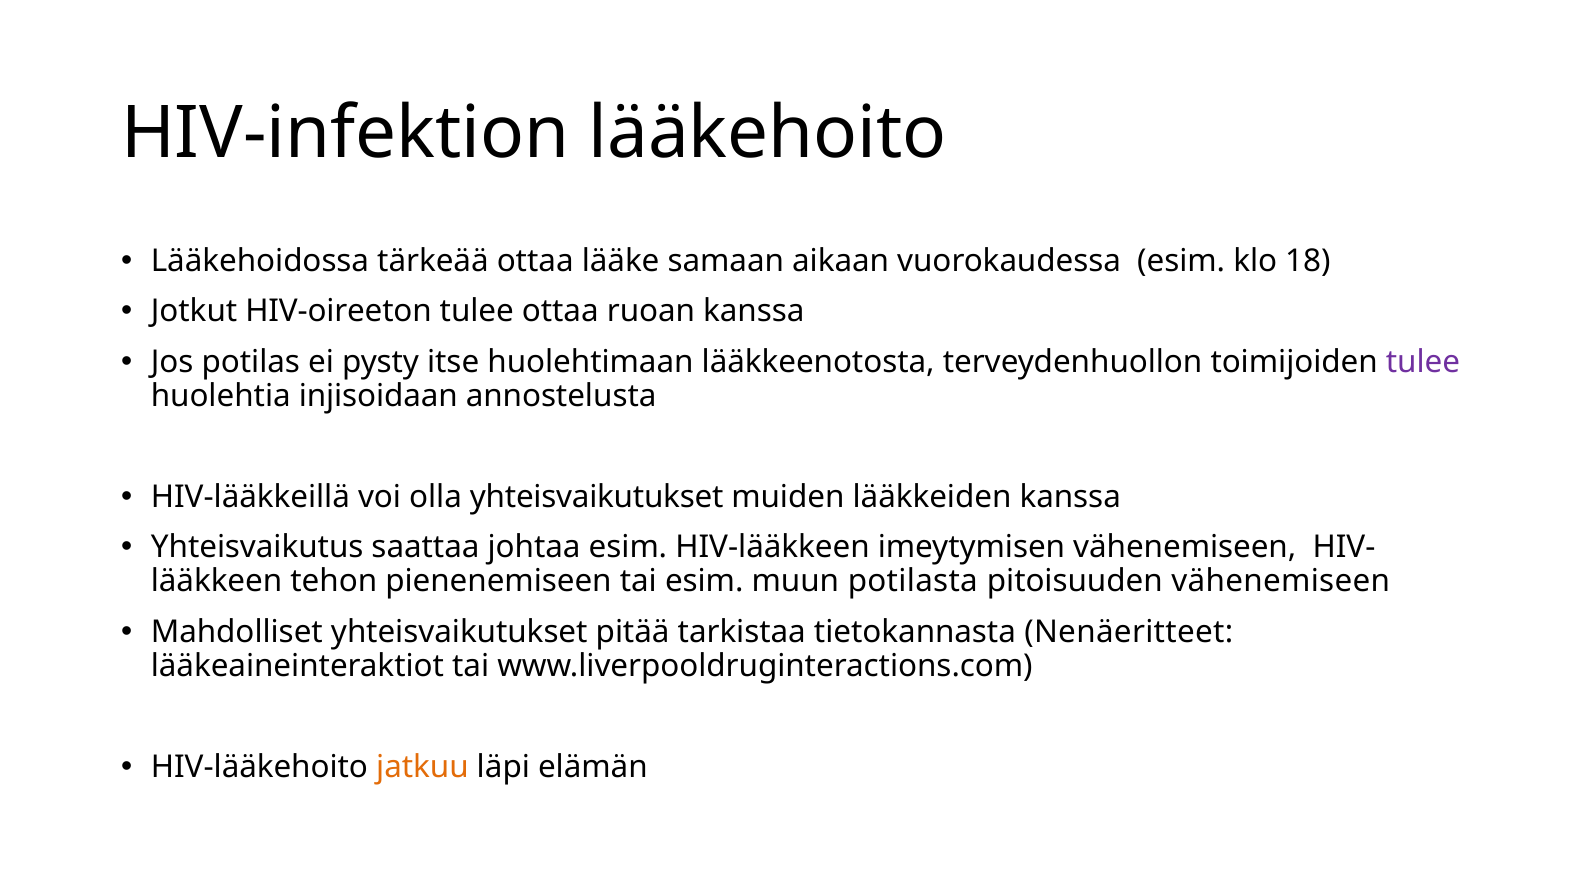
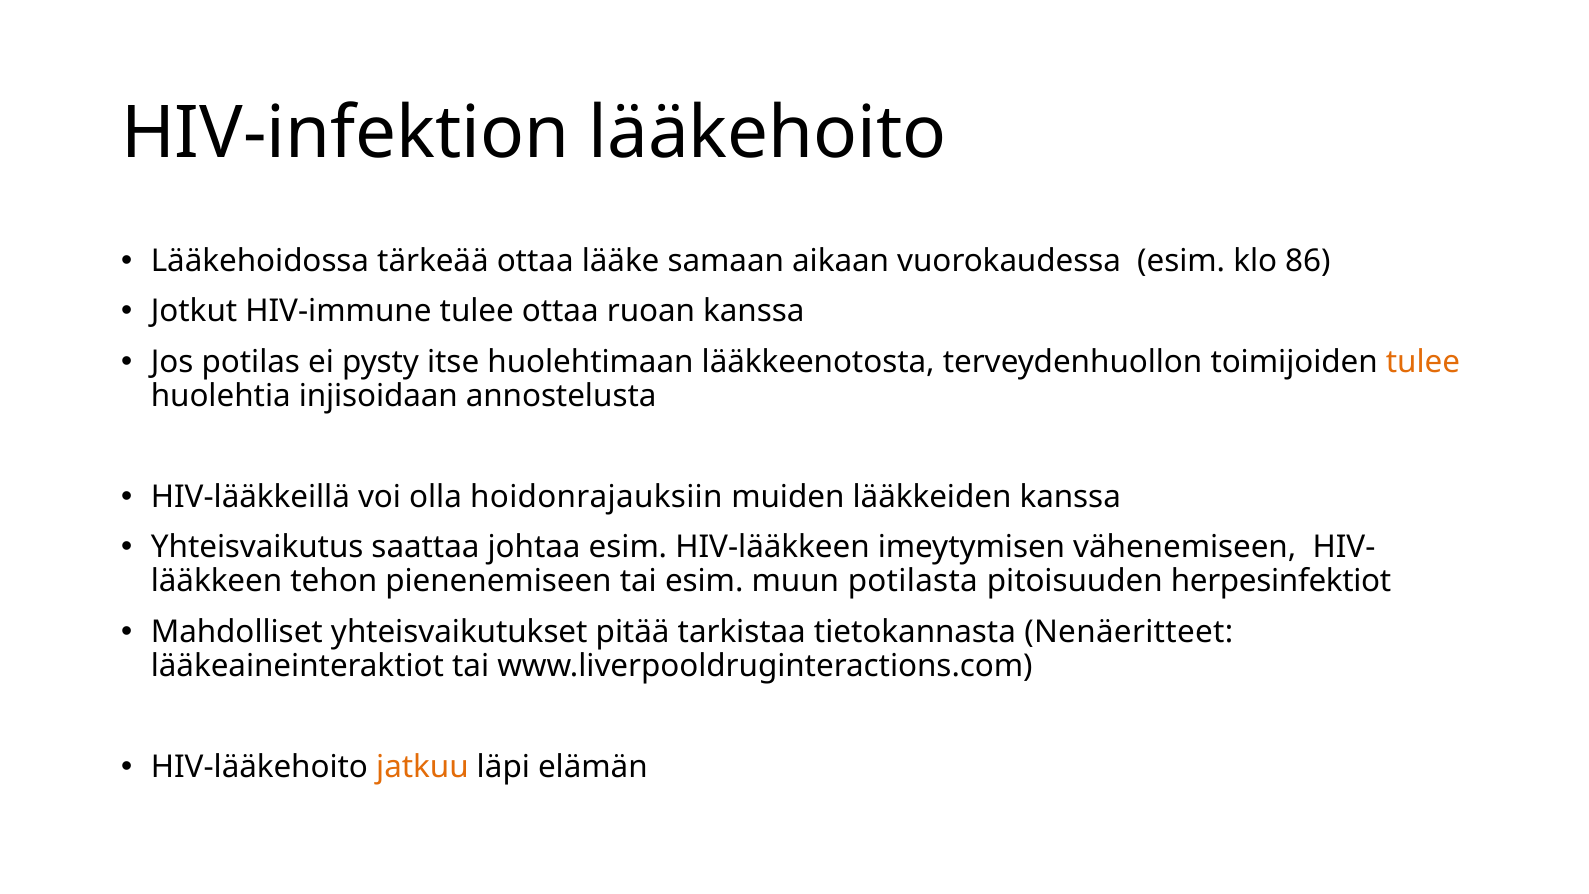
18: 18 -> 86 (1308, 261)
HIV-oireeton: HIV-oireeton -> HIV-immune (338, 311)
tulee colour: purple -> orange (1423, 362)
olla yhteisvaikutukset: yhteisvaikutukset -> hoidonrajauksiin (596, 497)
pitoisuuden vähenemiseen: vähenemiseen -> herpesinfektiot (1281, 581)
